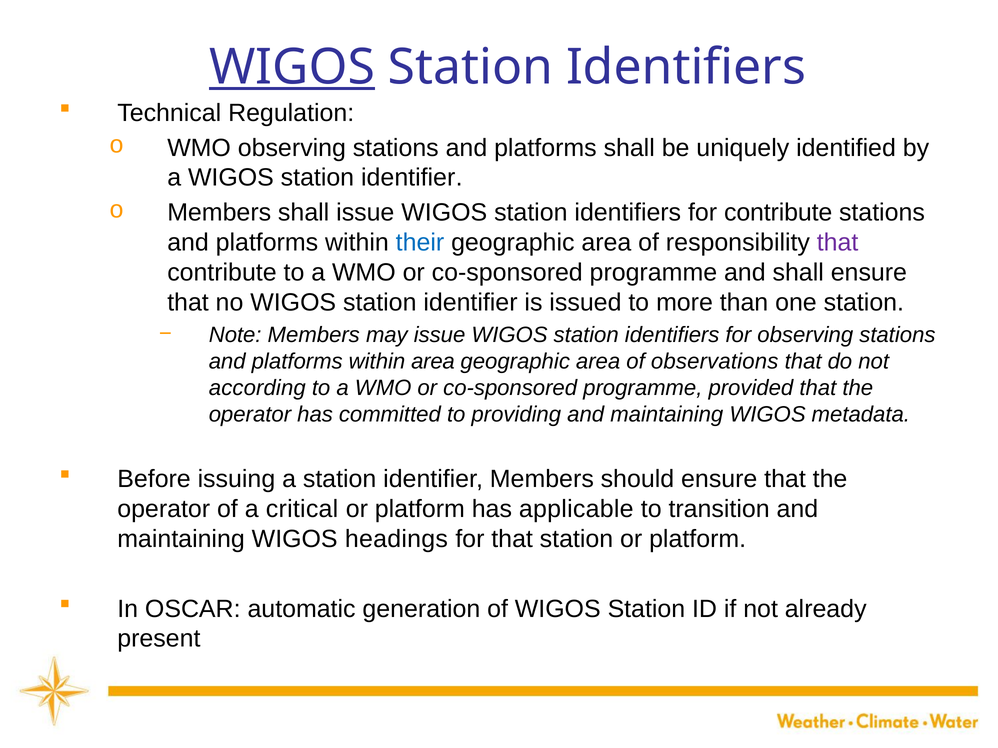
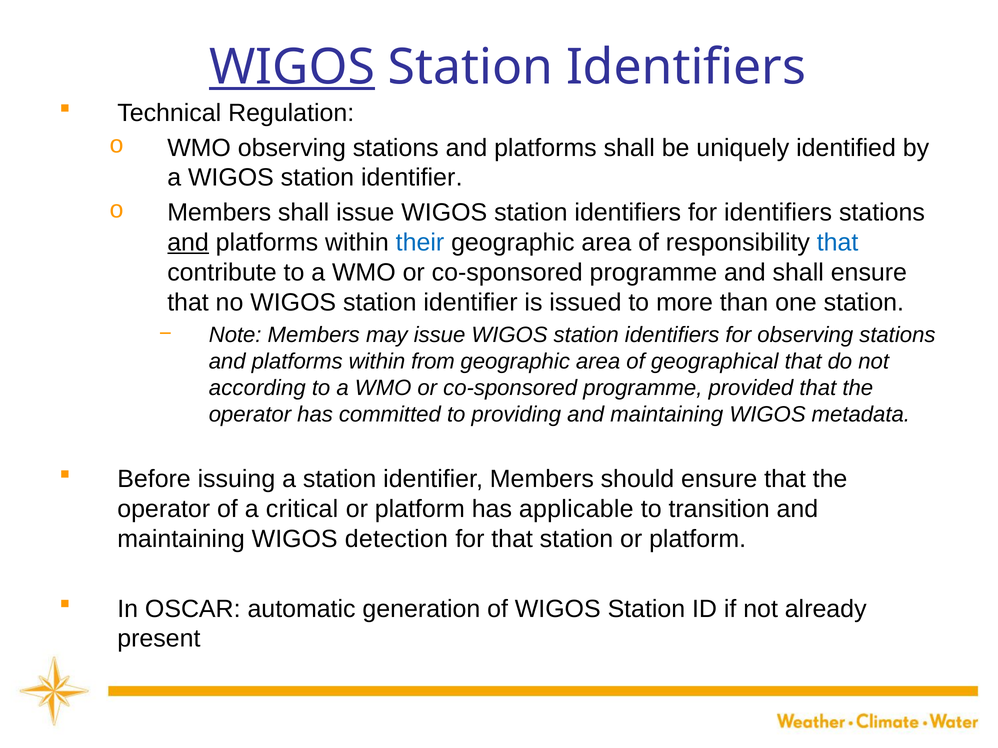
for contribute: contribute -> identifiers (778, 213)
and underline: none -> present (188, 243)
that colour: purple -> blue (838, 243)
within area: area -> from (433, 362)
observations: observations -> geographical (715, 362)
headings: headings -> detection (396, 539)
